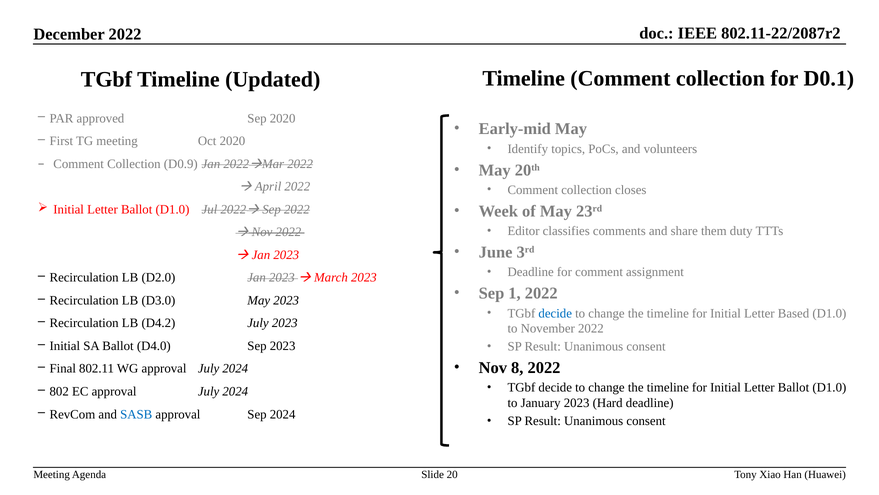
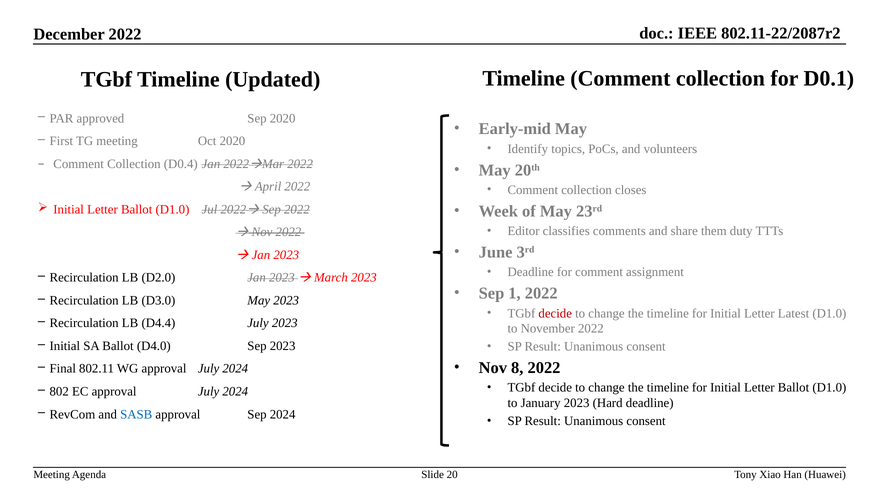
D0.9: D0.9 -> D0.4 (181, 164)
decide colour: blue -> red (555, 313)
Based: Based -> Latest (794, 313)
D4.2: D4.2 -> D4.4 (158, 323)
